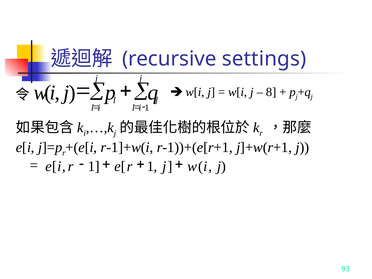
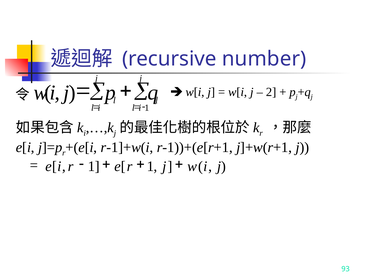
settings: settings -> number (264, 59)
8: 8 -> 2 (271, 92)
